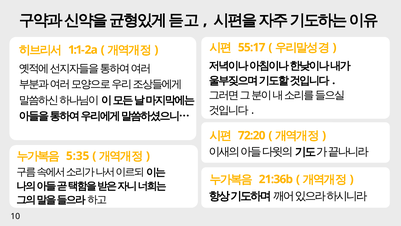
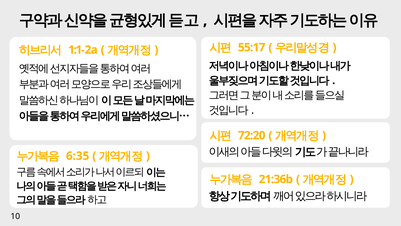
5:35: 5:35 -> 6:35 (78, 156)
